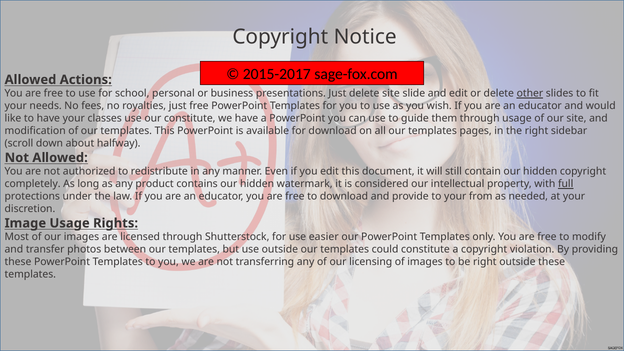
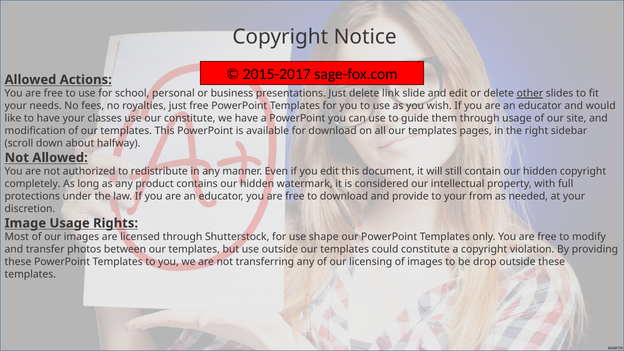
delete site: site -> link (391, 94)
full underline: present -> none (566, 184)
easier: easier -> shape (324, 237)
be right: right -> drop (485, 262)
